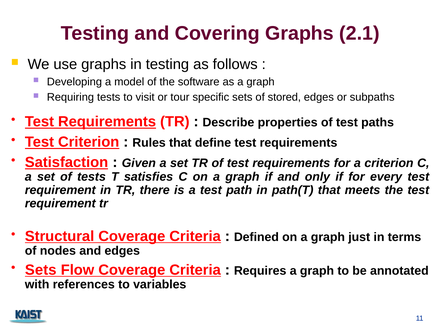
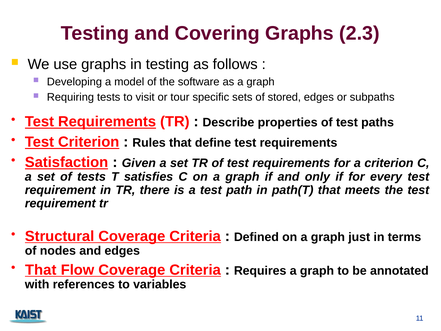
2.1: 2.1 -> 2.3 (359, 33)
Sets: Sets -> That (41, 270)
